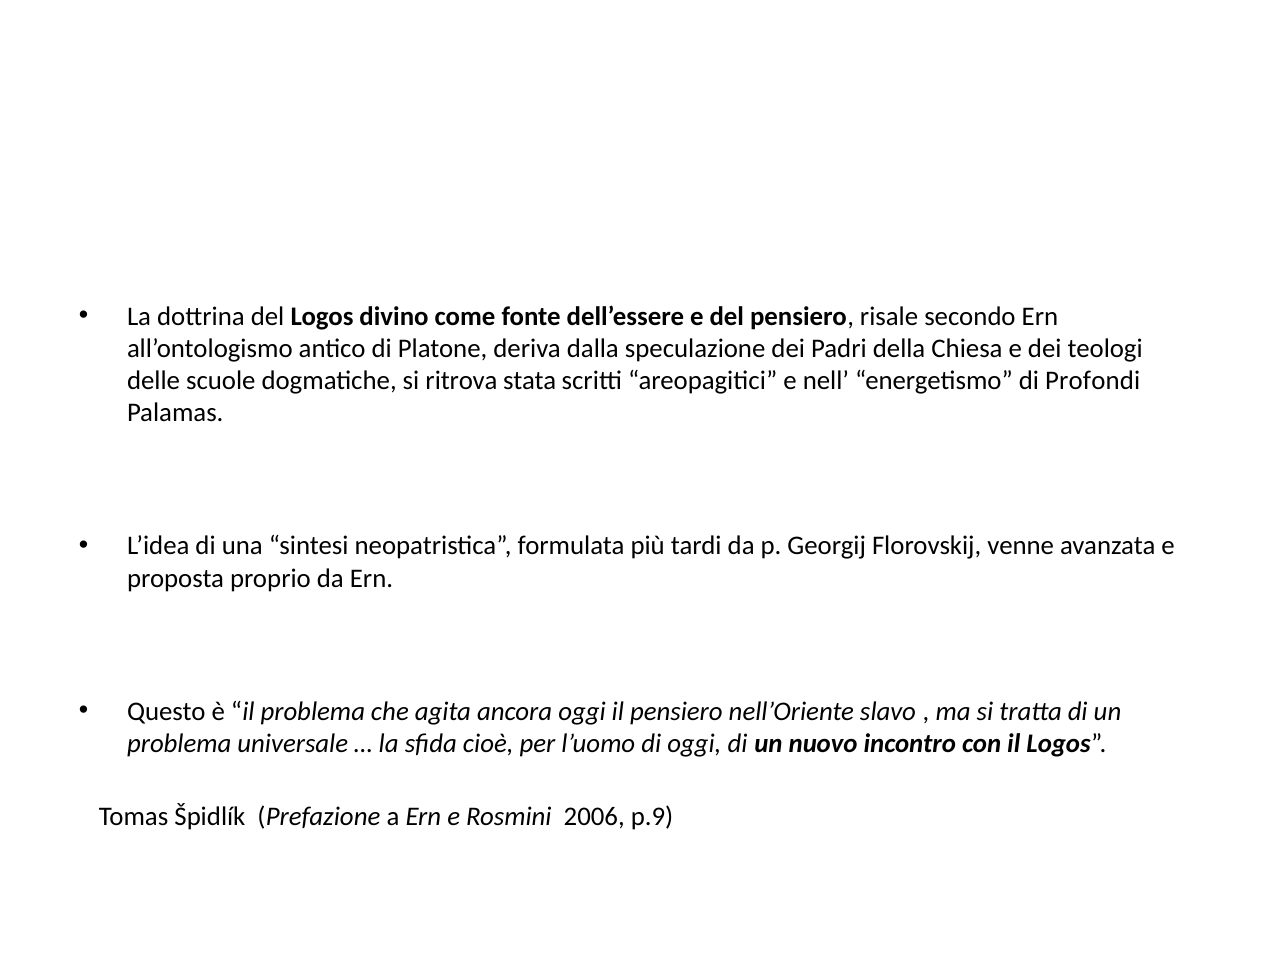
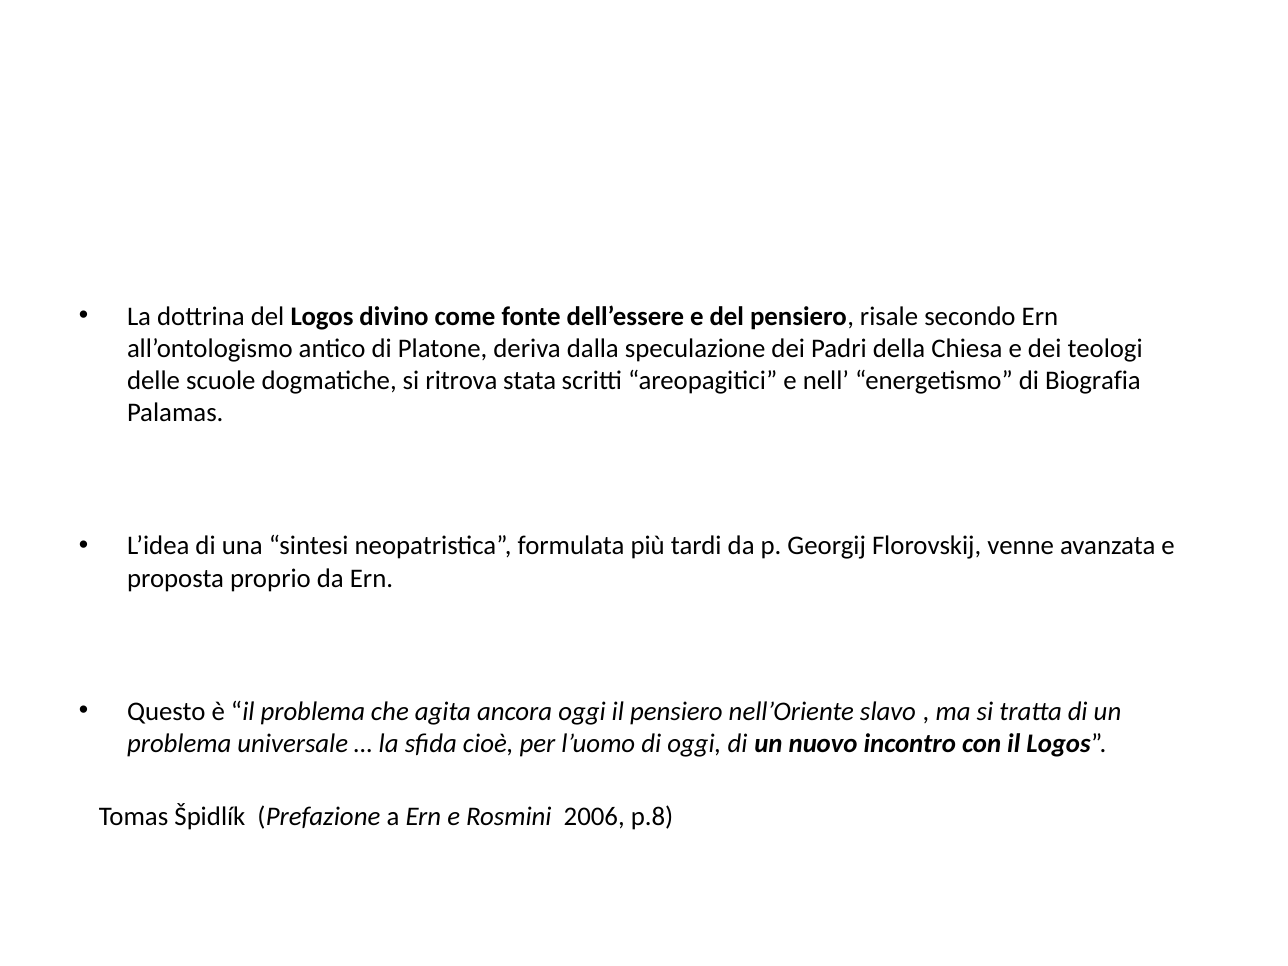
Profondi: Profondi -> Biografia (1093, 381)
p.9: p.9 -> p.8 (652, 816)
